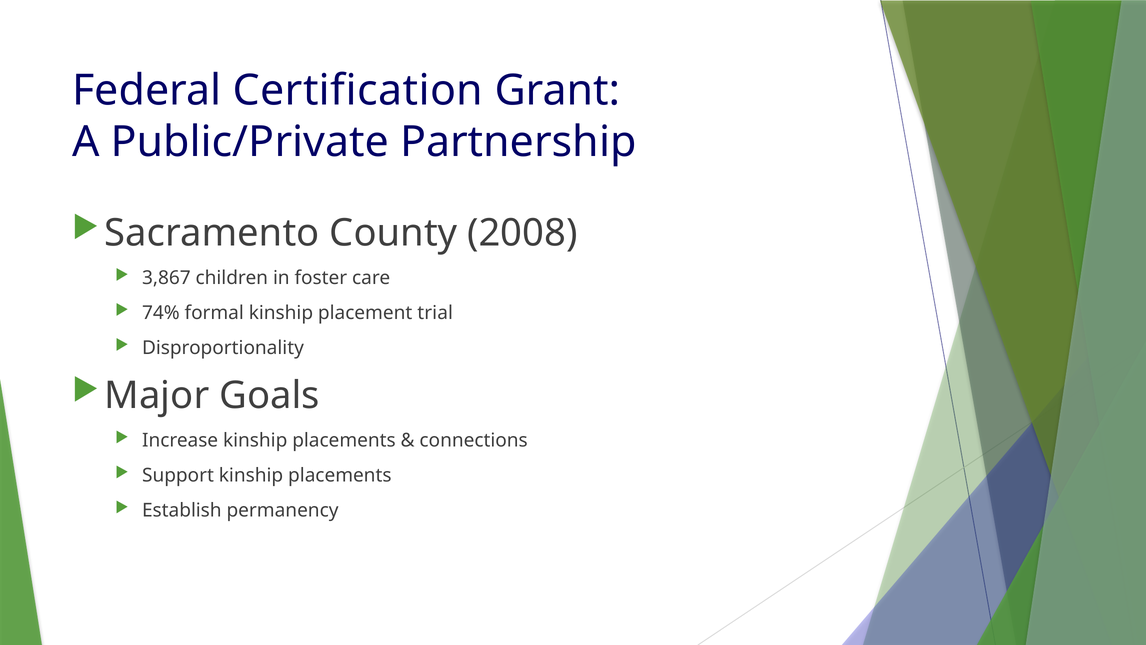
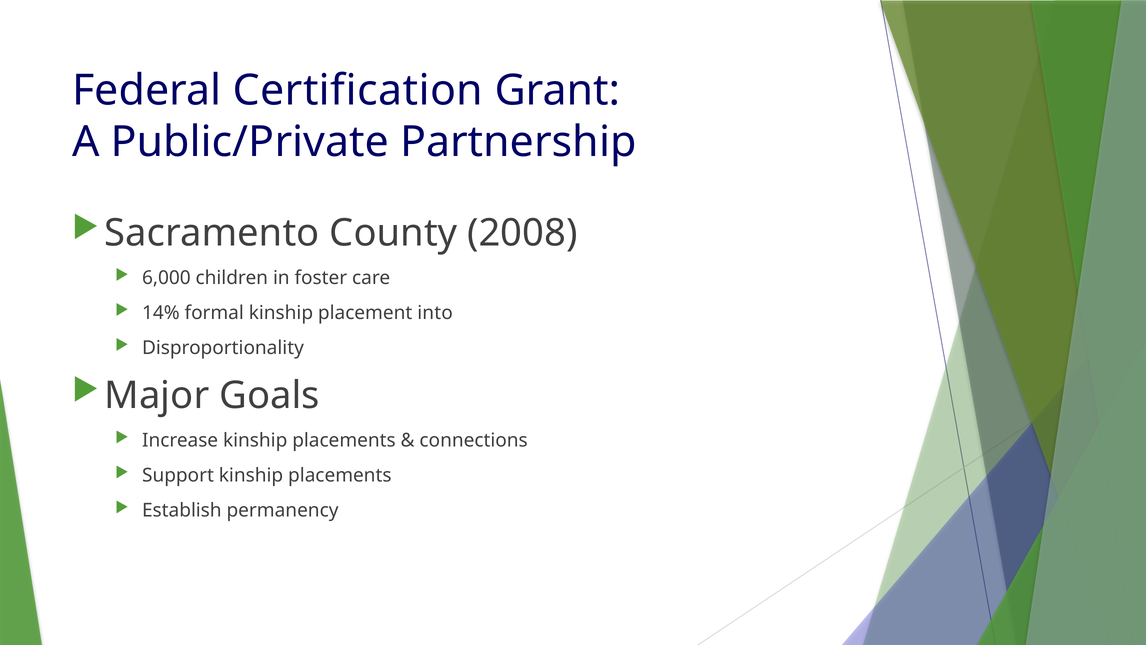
3,867: 3,867 -> 6,000 (166, 278)
74%: 74% -> 14% (161, 313)
trial: trial -> into (435, 313)
